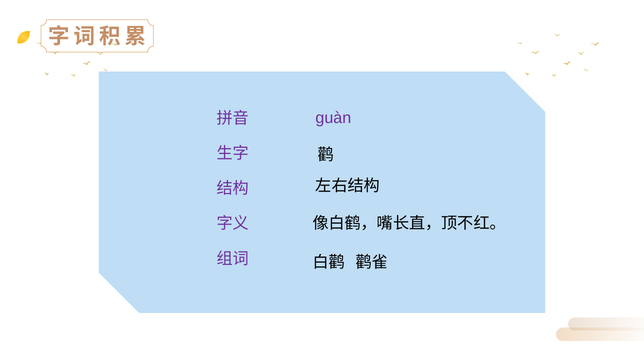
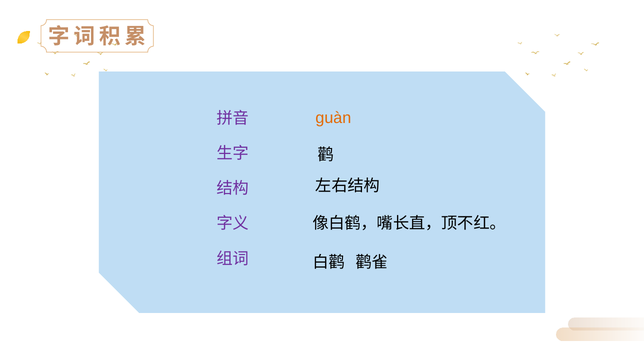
guàn colour: purple -> orange (333, 118)
